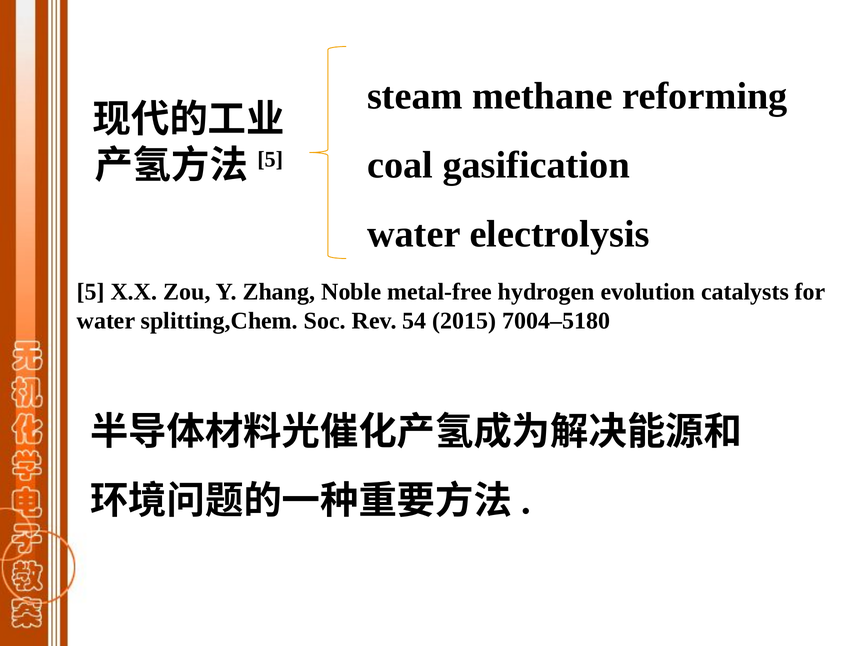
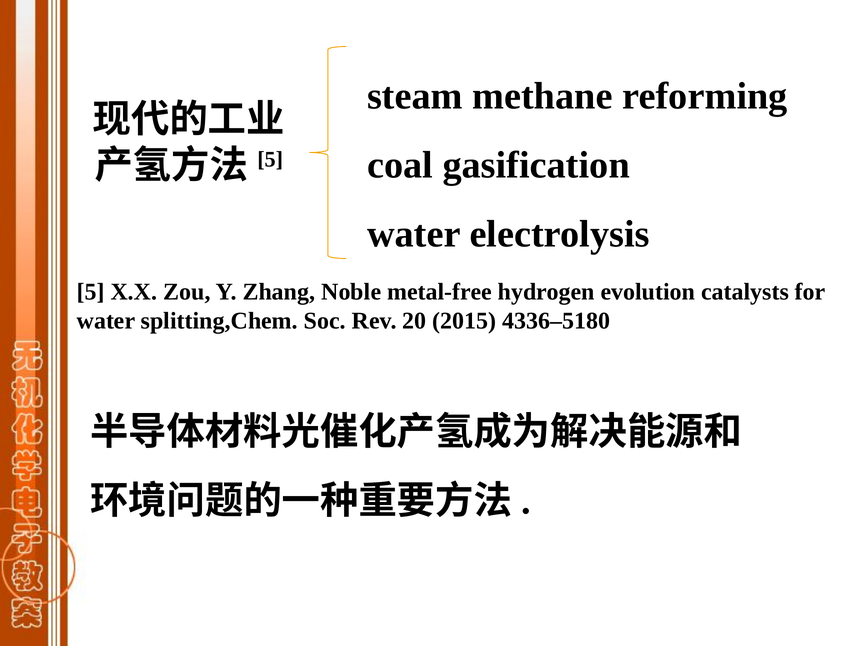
54: 54 -> 20 (414, 321)
7004–5180: 7004–5180 -> 4336–5180 (556, 321)
